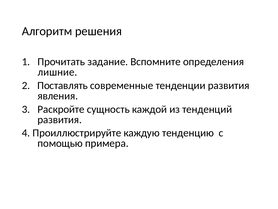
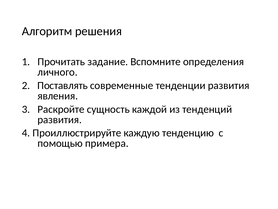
лишние: лишние -> личного (58, 72)
